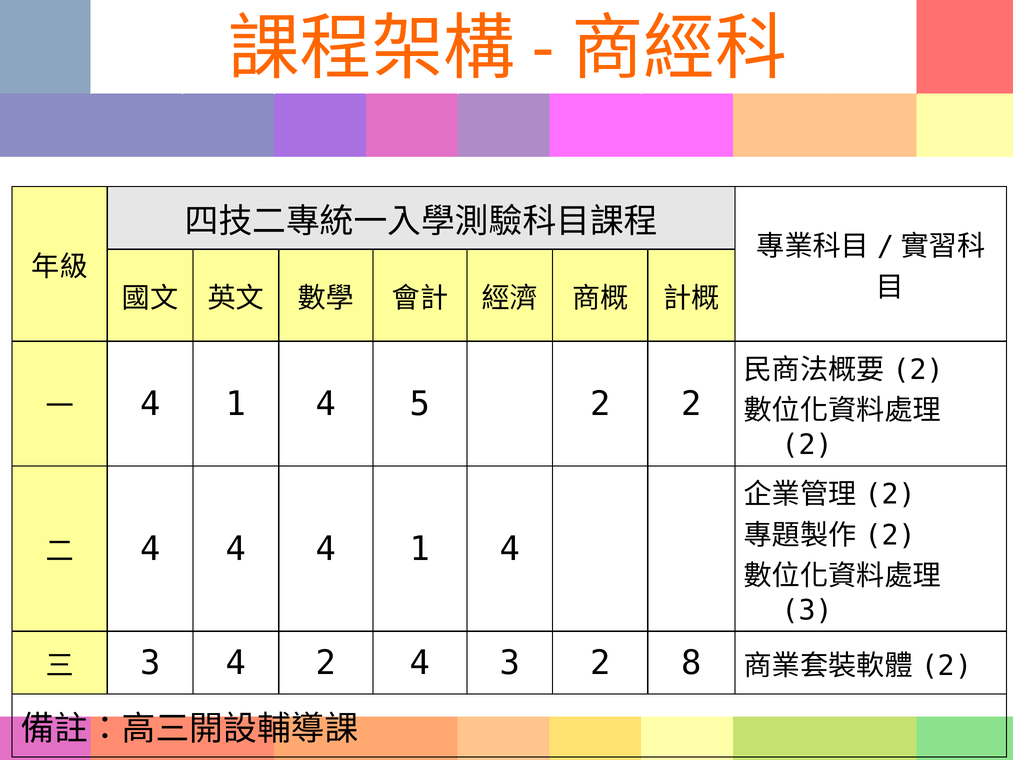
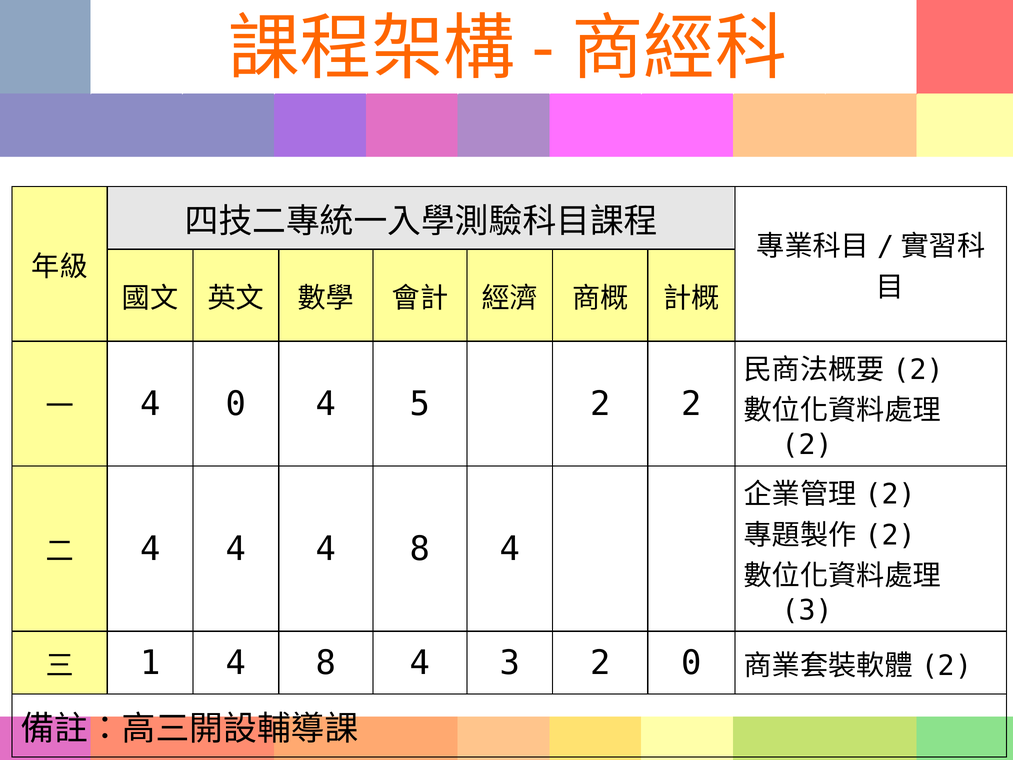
1: 1 -> 0 (236, 404)
4 4 1: 1 -> 8 (420, 549)
3: 3 -> 1 (150, 663)
2: 2 -> 8 (326, 663)
2 8: 8 -> 0 (691, 663)
